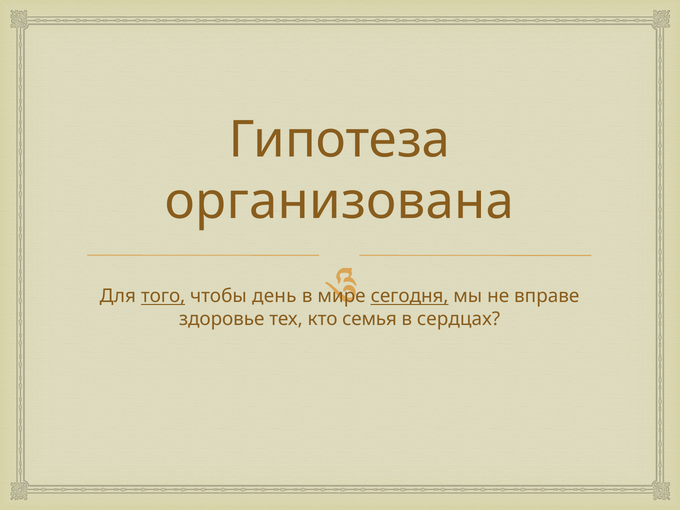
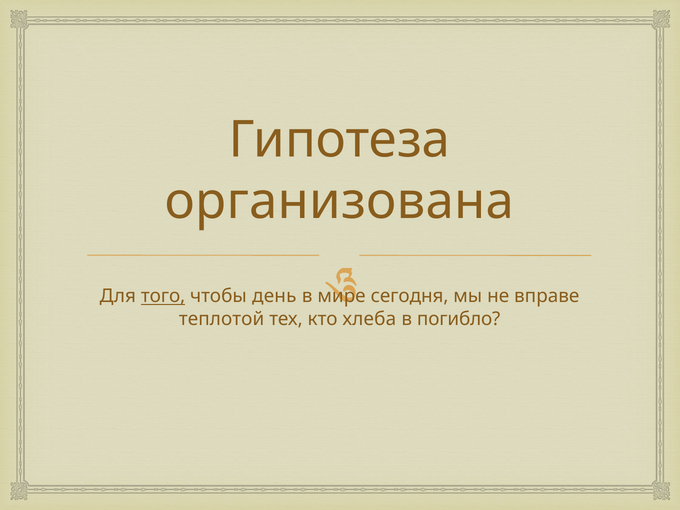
сегодня underline: present -> none (410, 296)
здоровье: здоровье -> теплотой (222, 319)
семья: семья -> хлеба (369, 319)
сердцах: сердцах -> погибло (459, 319)
